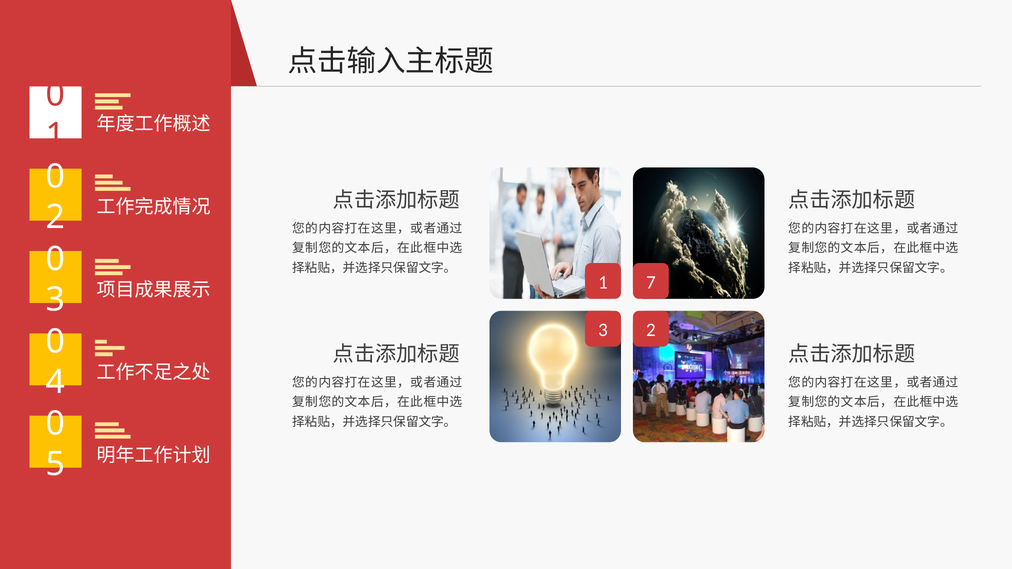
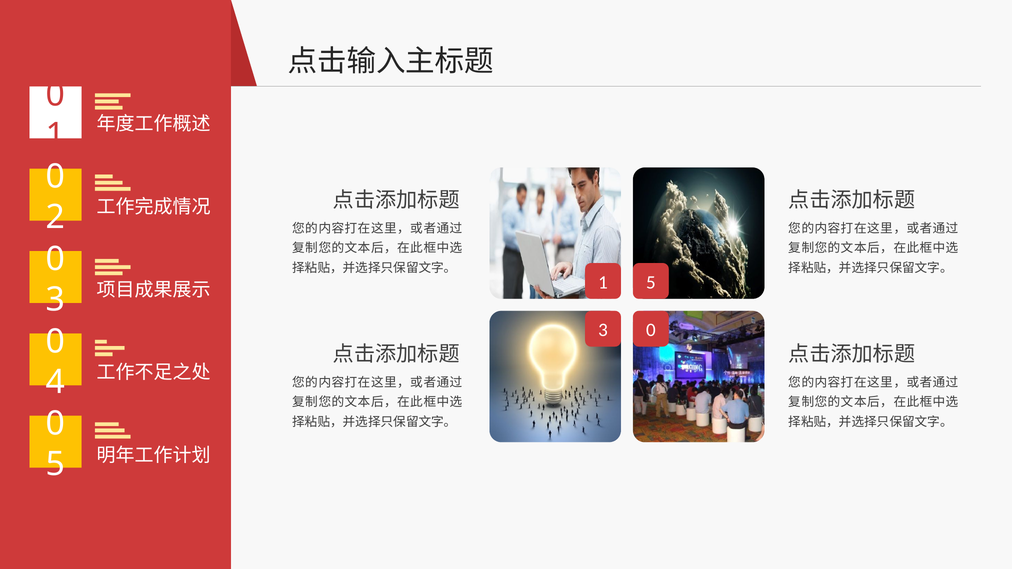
1 7: 7 -> 5 (651, 282)
2: 2 -> 0 (651, 330)
